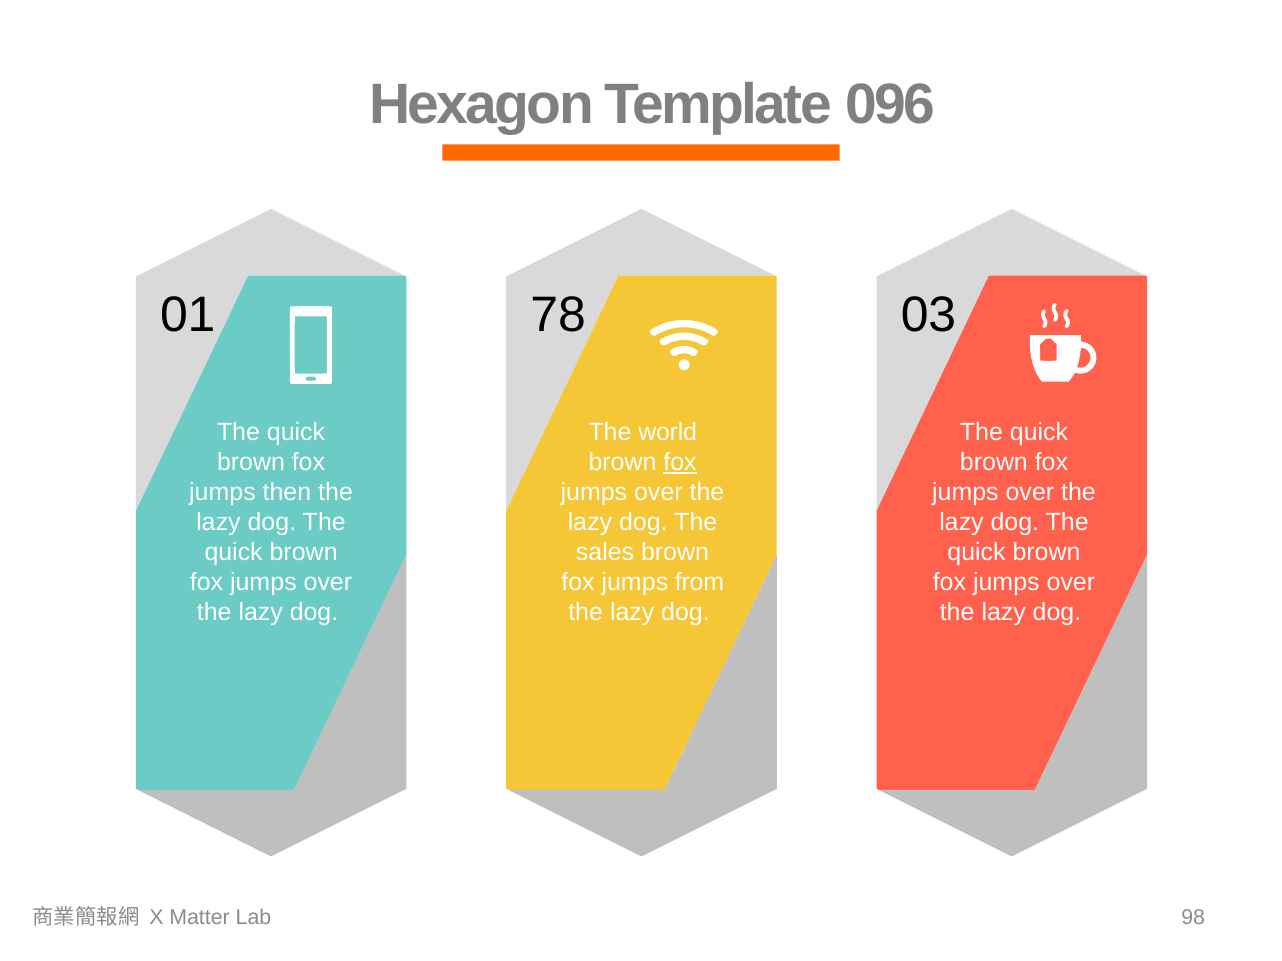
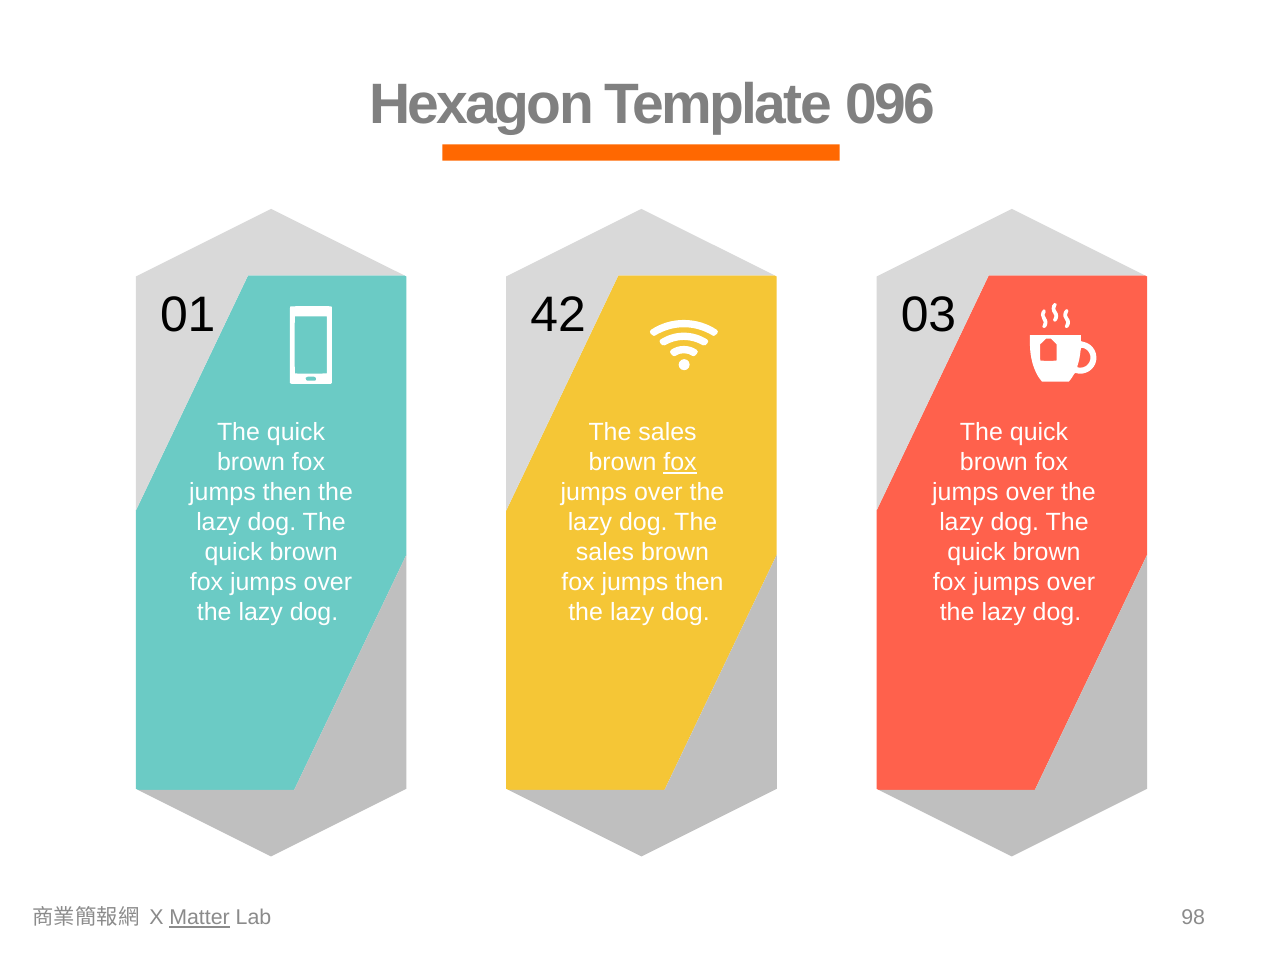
78: 78 -> 42 (558, 315)
world: world -> sales (668, 433)
from: from -> then (699, 582)
Matter underline: none -> present (200, 918)
